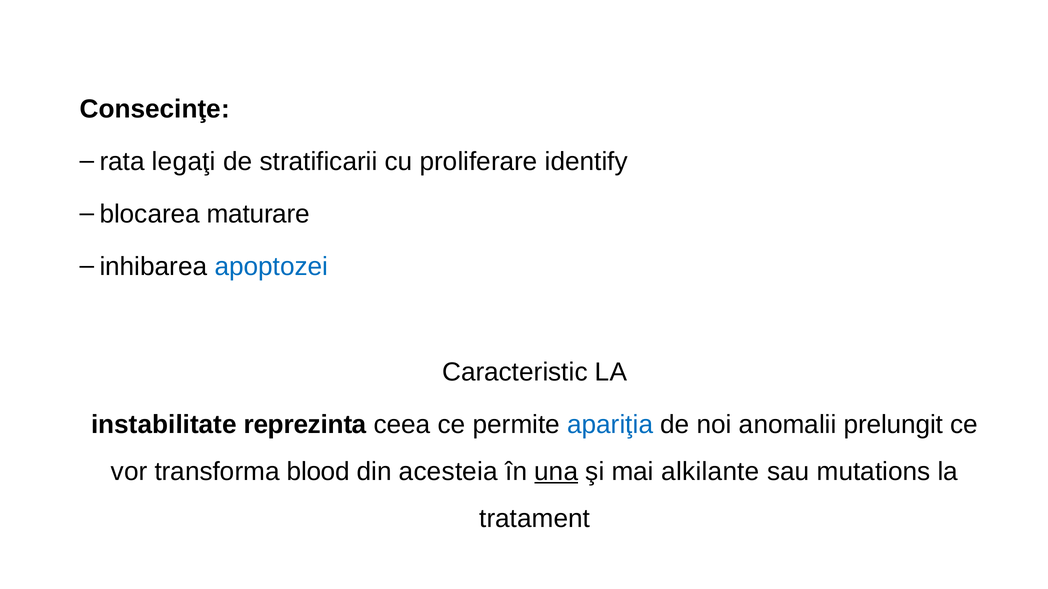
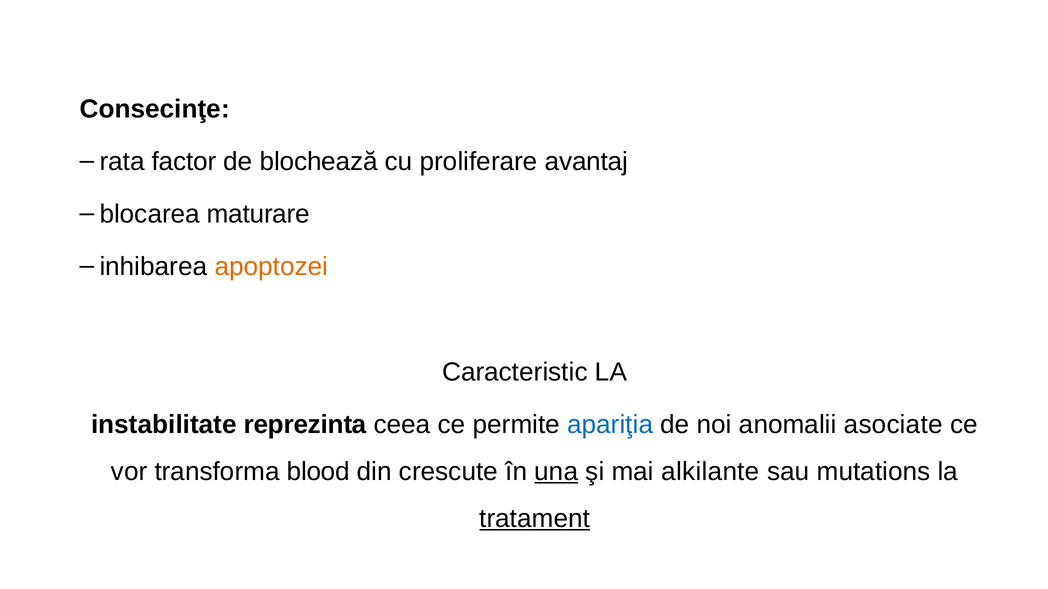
legaţi: legaţi -> factor (184, 162)
stratificarii: stratificarii -> blochează (319, 162)
identify: identify -> avantaj (586, 162)
apoptozei colour: blue -> orange (271, 267)
prelungit: prelungit -> asociate (893, 425)
acesteia: acesteia -> crescute (448, 472)
tratament underline: none -> present (535, 519)
